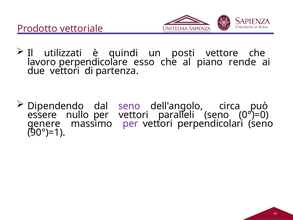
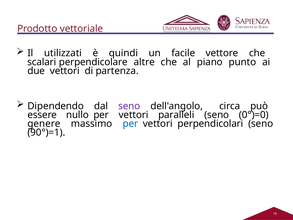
posti: posti -> facile (183, 53)
lavoro: lavoro -> scalari (42, 62)
esso: esso -> altre (144, 62)
rende: rende -> punto (242, 62)
per colour: purple -> blue (130, 123)
